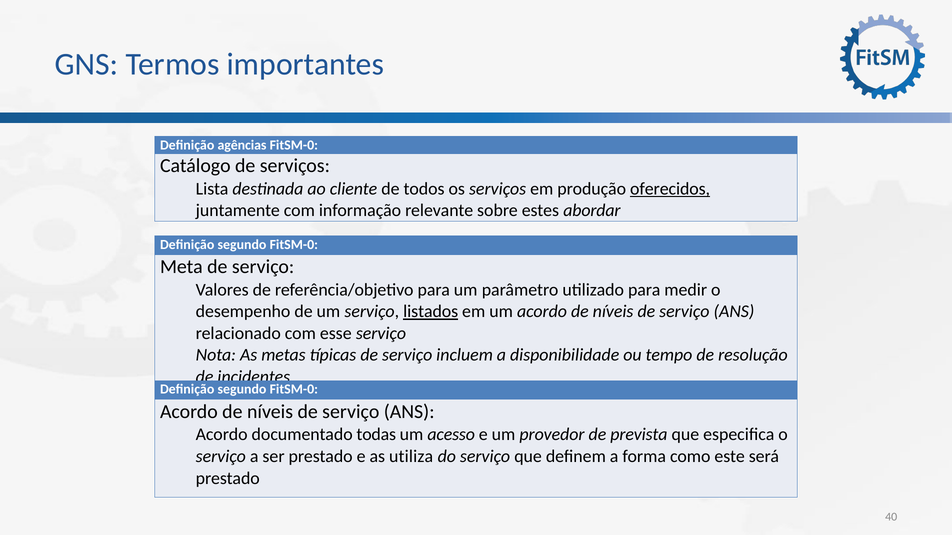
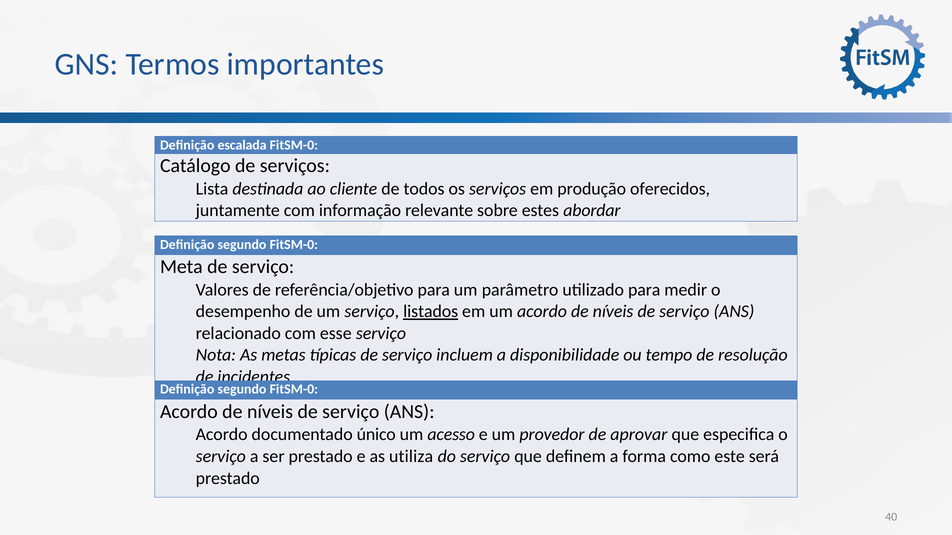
agências: agências -> escalada (242, 145)
oferecidos underline: present -> none (670, 189)
todas: todas -> único (376, 435)
prevista: prevista -> aprovar (639, 435)
